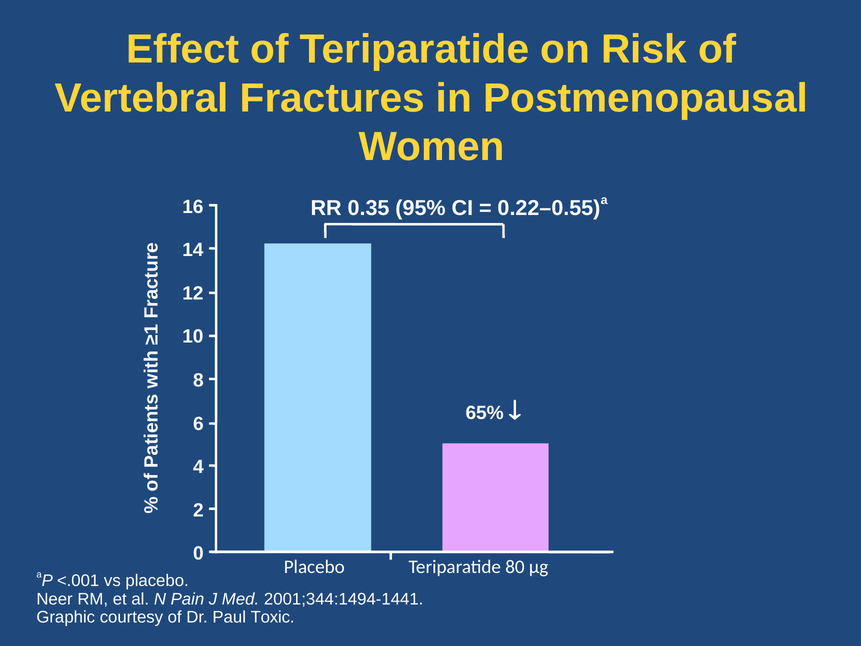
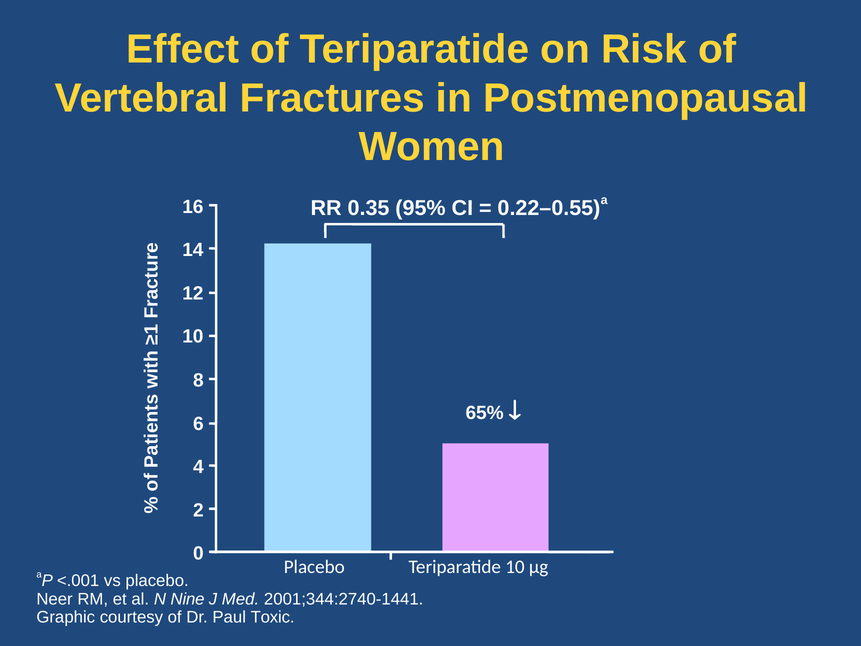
Teriparatide 80: 80 -> 10 (515, 567)
Pain: Pain -> Nine (188, 599)
2001;344:1494-1441: 2001;344:1494-1441 -> 2001;344:2740-1441 (344, 599)
